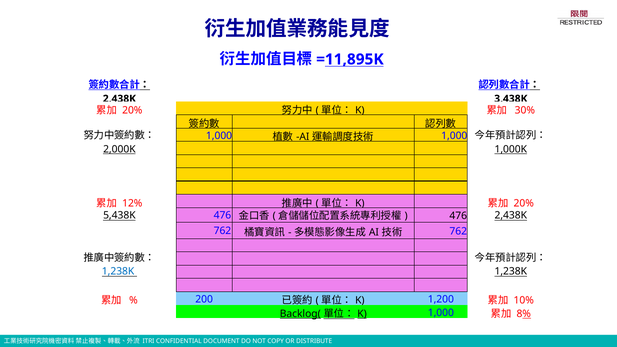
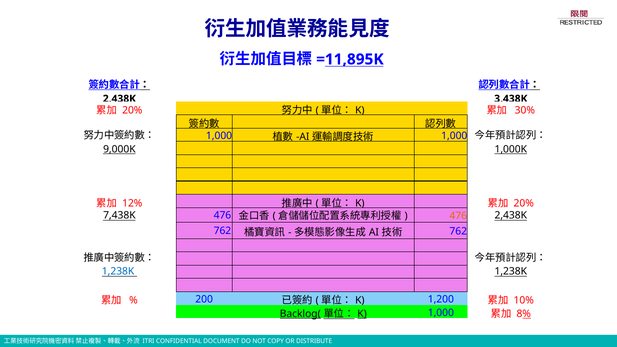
2,000K: 2,000K -> 9,000K (119, 149)
5,438K: 5,438K -> 7,438K (119, 216)
476 colour: black -> orange (458, 216)
